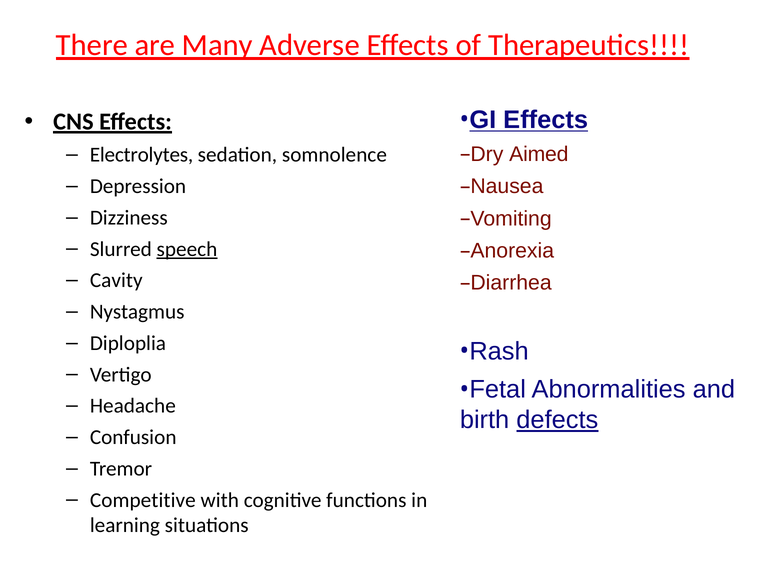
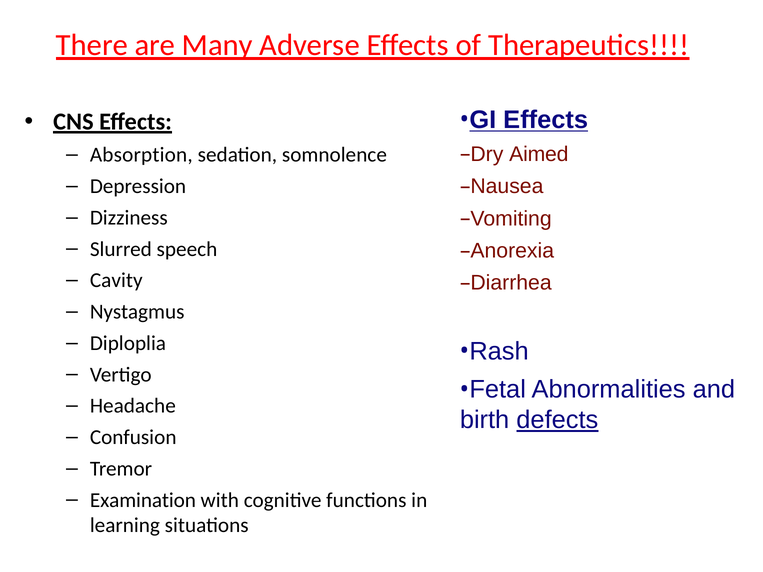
Electrolytes: Electrolytes -> Absorption (141, 155)
speech underline: present -> none (187, 249)
Competitive: Competitive -> Examination (143, 500)
